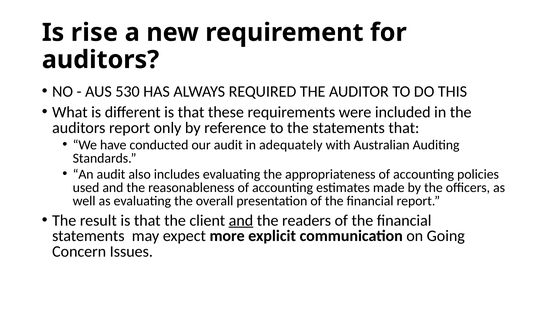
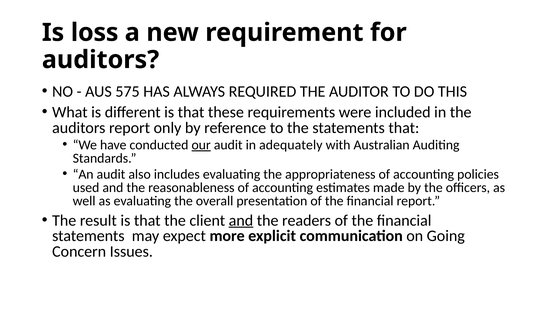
rise: rise -> loss (95, 33)
530: 530 -> 575 (127, 91)
our underline: none -> present (201, 145)
